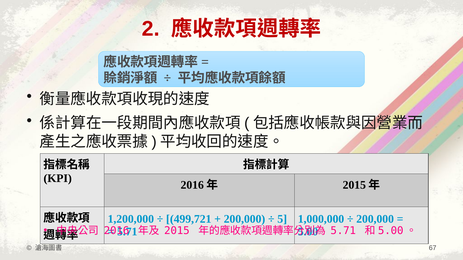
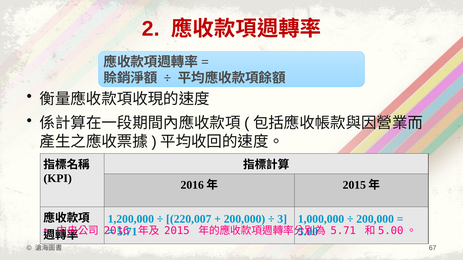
499,721: 499,721 -> 220,007 (189, 219)
5: 5 -> 3 (282, 219)
